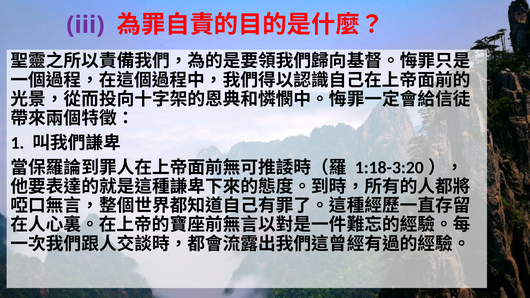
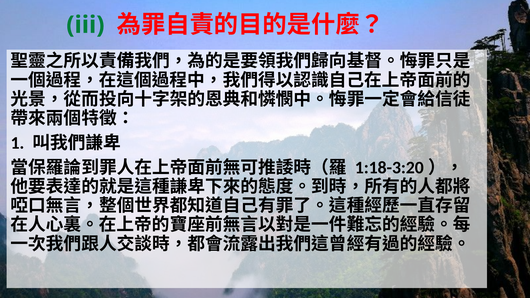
iii colour: purple -> green (85, 25)
